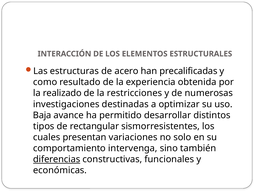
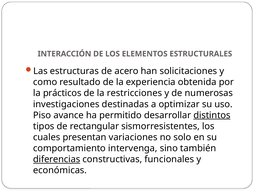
precalificadas: precalificadas -> solicitaciones (188, 71)
realizado: realizado -> prácticos (62, 93)
Baja: Baja -> Piso (42, 115)
distintos underline: none -> present (212, 115)
